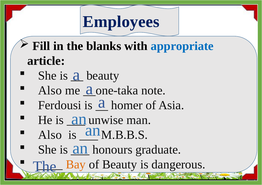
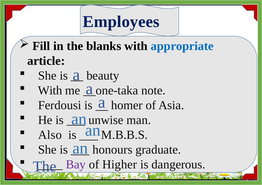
Also: Also -> With (50, 91)
Bay colour: orange -> purple (76, 165)
of Beauty: Beauty -> Higher (120, 165)
